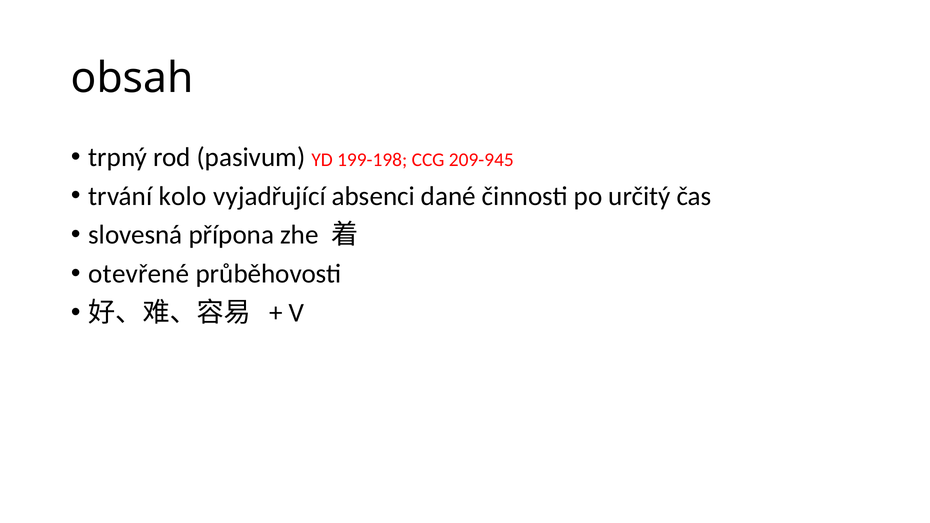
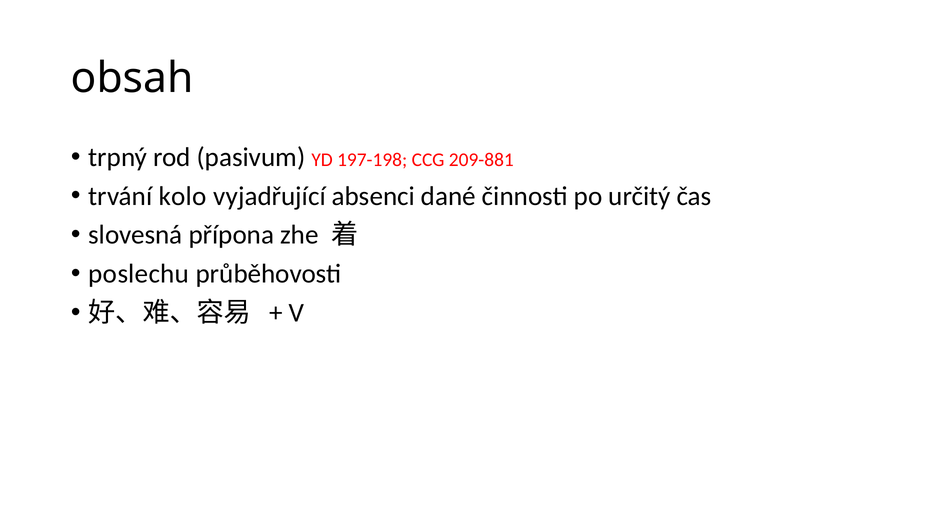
199-198: 199-198 -> 197-198 (372, 160)
209-945: 209-945 -> 209-881 (481, 160)
otevřené: otevřené -> poslechu (139, 274)
